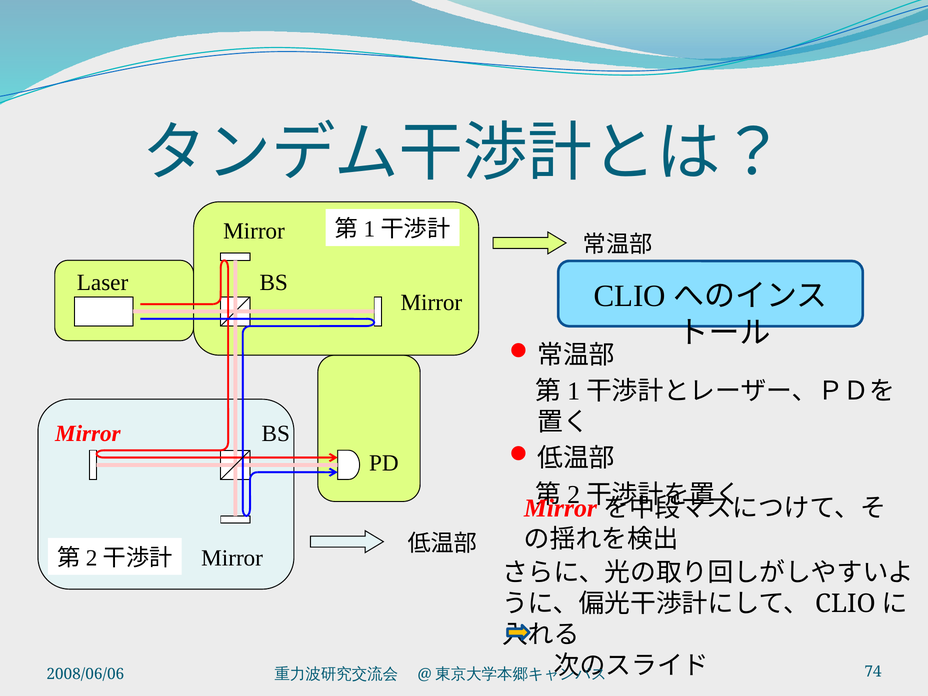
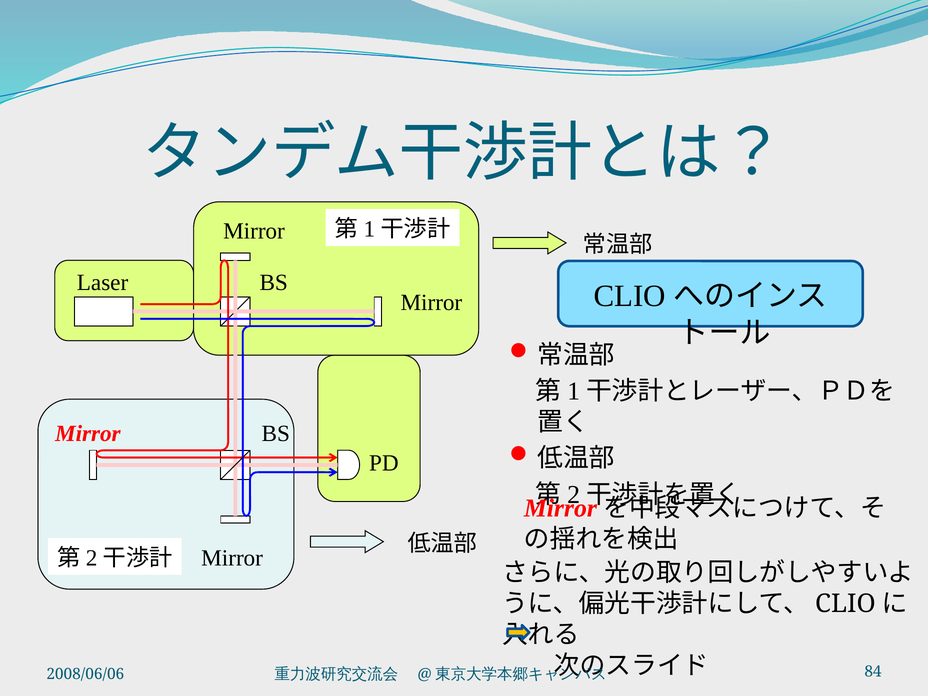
74: 74 -> 84 (873, 671)
